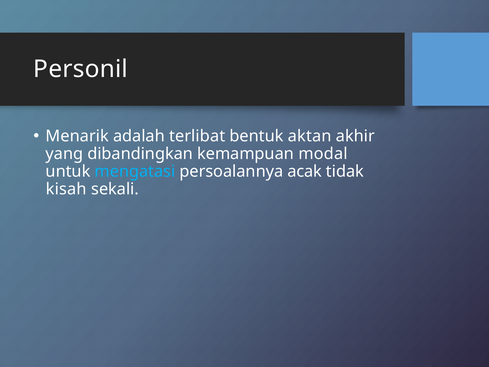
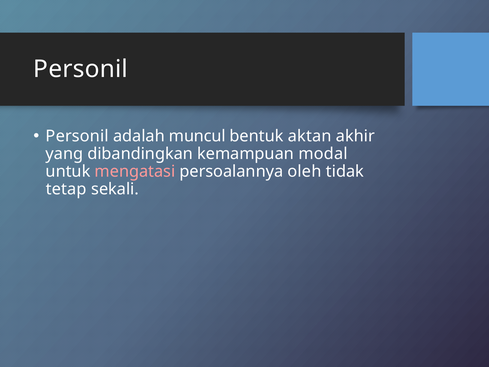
Menarik: Menarik -> Personil (77, 136)
terlibat: terlibat -> muncul (197, 136)
mengatasi colour: light blue -> pink (135, 171)
acak: acak -> oleh (305, 171)
kisah: kisah -> tetap (66, 189)
